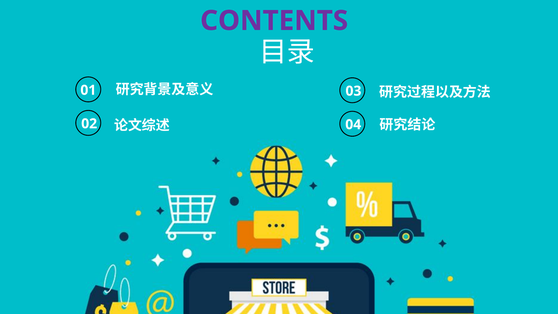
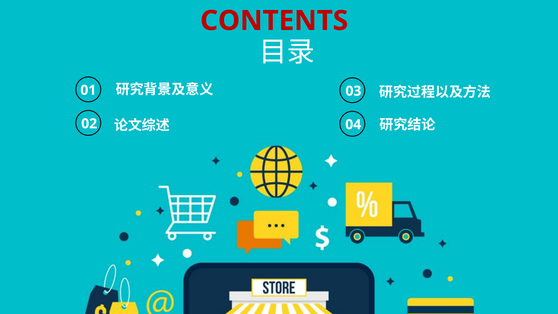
CONTENTS colour: purple -> red (274, 21)
